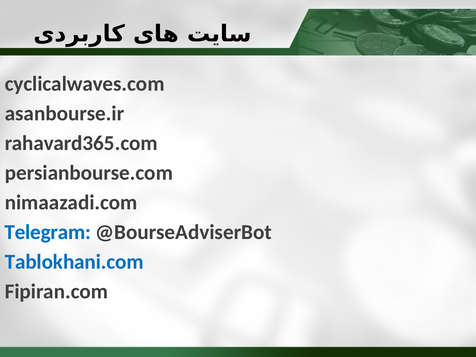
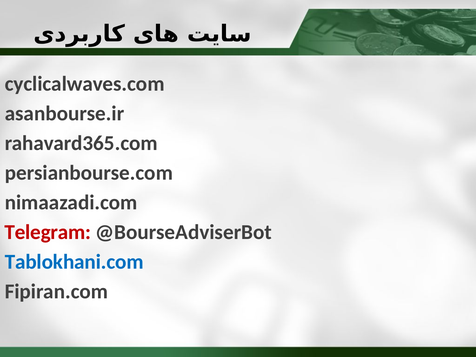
Telegram colour: blue -> red (48, 232)
